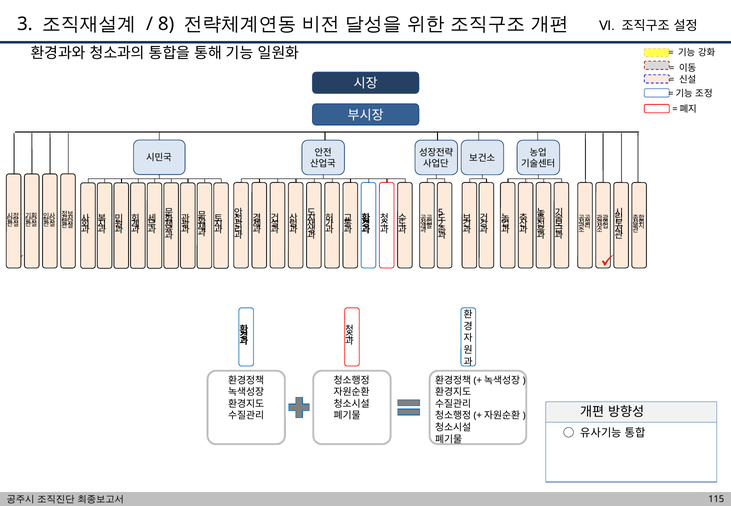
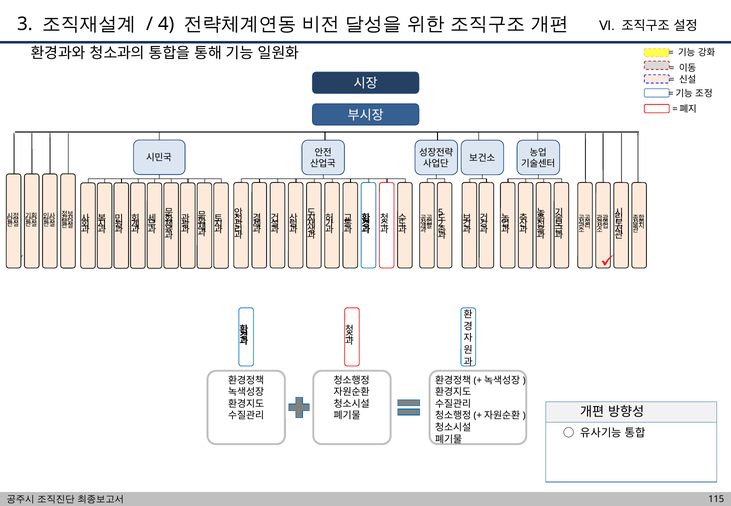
8: 8 -> 4 (166, 24)
